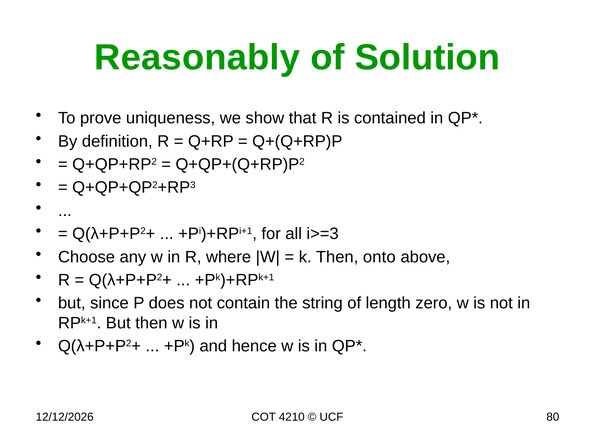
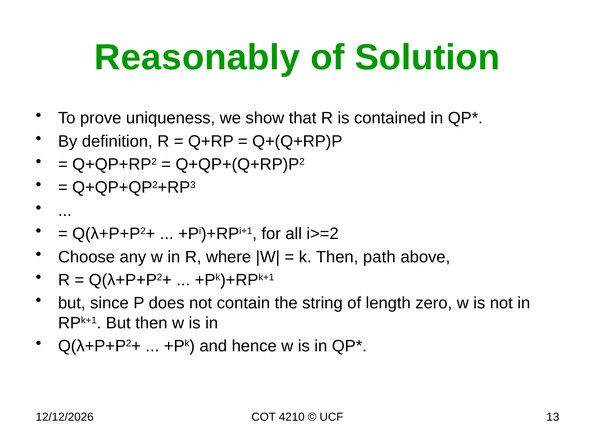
i>=3: i>=3 -> i>=2 (323, 234)
onto: onto -> path (379, 257)
80: 80 -> 13 (553, 417)
